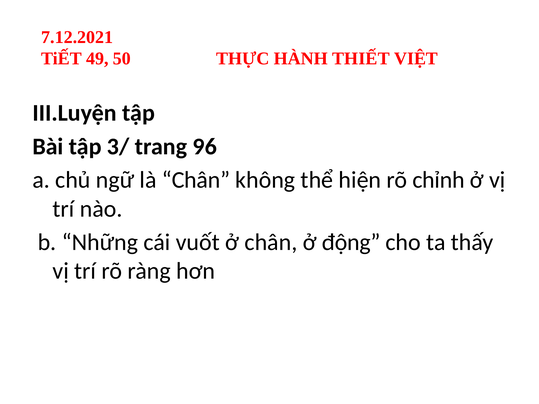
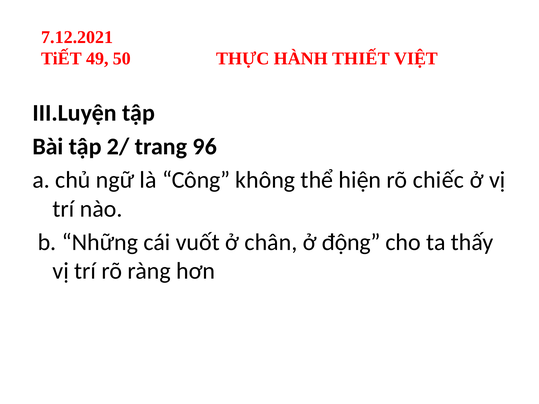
3/: 3/ -> 2/ (118, 147)
là Chân: Chân -> Công (196, 180)
chỉnh: chỉnh -> chiếc (438, 180)
